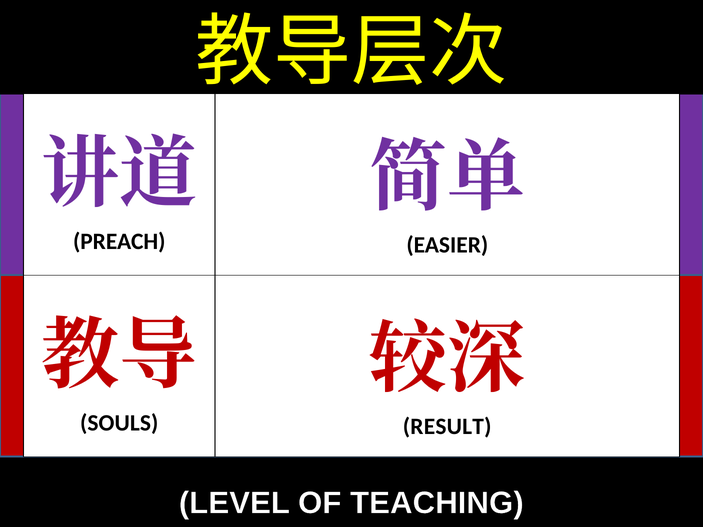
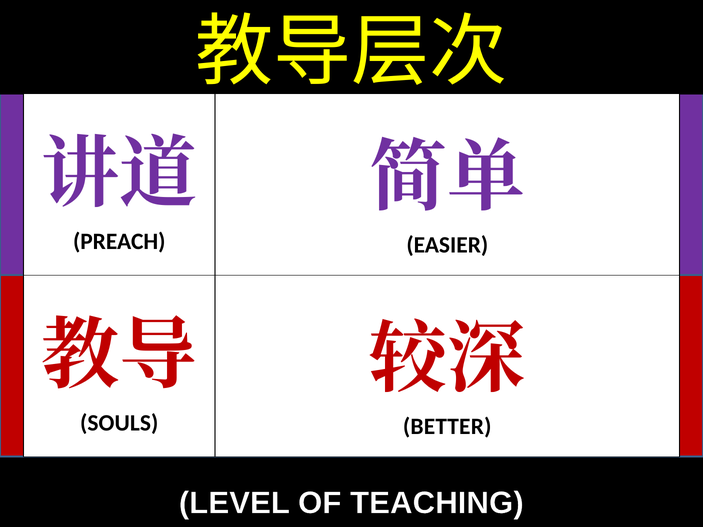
RESULT: RESULT -> BETTER (447, 427)
